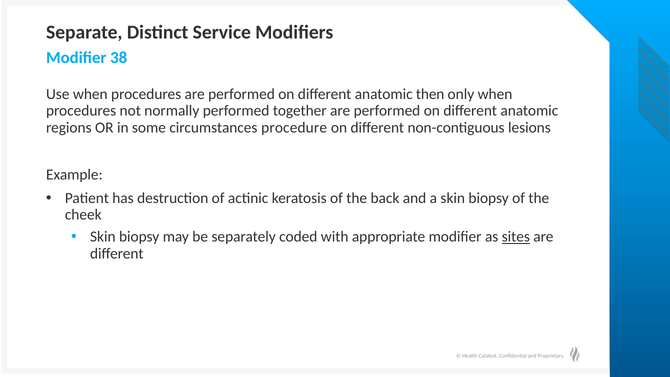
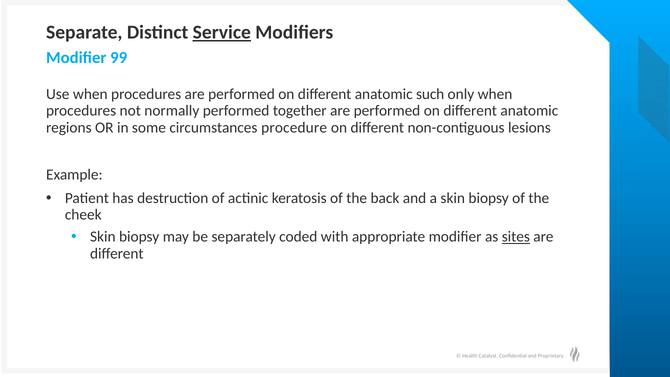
Service underline: none -> present (222, 32)
38: 38 -> 99 (119, 58)
then: then -> such (430, 94)
